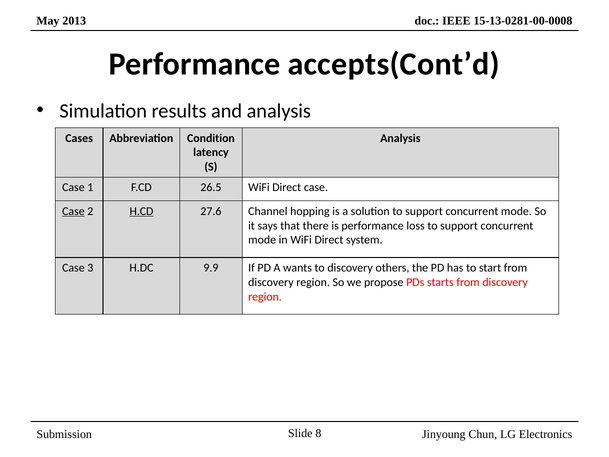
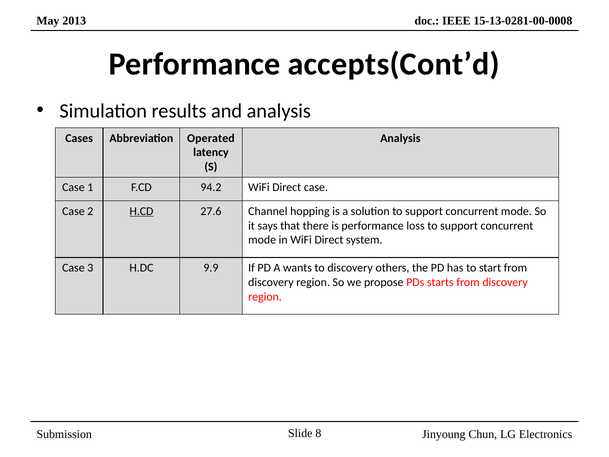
Condition: Condition -> Operated (211, 138)
26.5: 26.5 -> 94.2 (211, 187)
Case underline: present -> none (73, 211)
